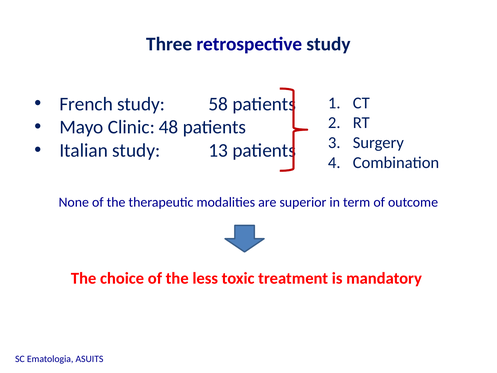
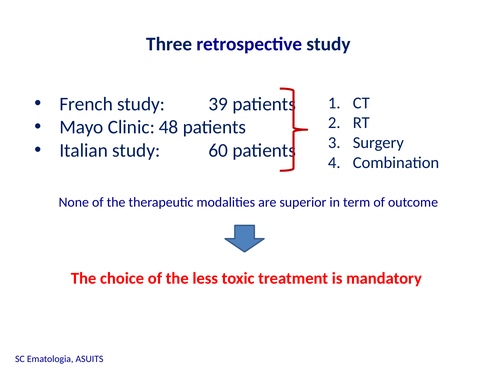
58: 58 -> 39 (218, 104)
13: 13 -> 60 (218, 150)
